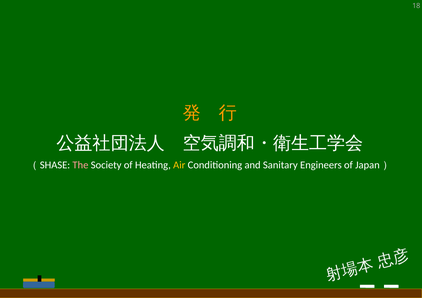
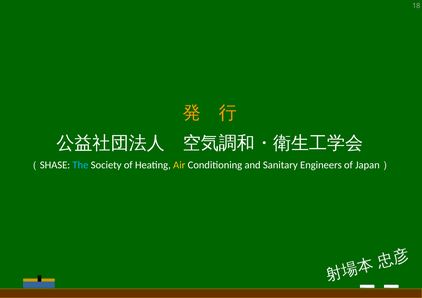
The colour: pink -> light blue (80, 165)
